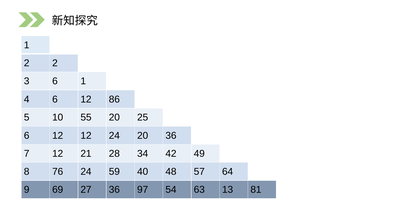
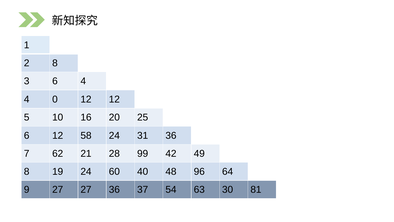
2 2: 2 -> 8 (55, 63)
6 1: 1 -> 4 (83, 81)
4 6: 6 -> 0 (55, 99)
12 86: 86 -> 12 (114, 99)
55: 55 -> 16 (86, 117)
12 12: 12 -> 58 (86, 135)
24 20: 20 -> 31 (143, 135)
7 12: 12 -> 62 (58, 153)
34: 34 -> 99 (143, 153)
76: 76 -> 19 (58, 171)
59: 59 -> 60 (114, 171)
57: 57 -> 96 (199, 171)
9 69: 69 -> 27 (58, 189)
97: 97 -> 37 (143, 189)
13: 13 -> 30 (228, 189)
